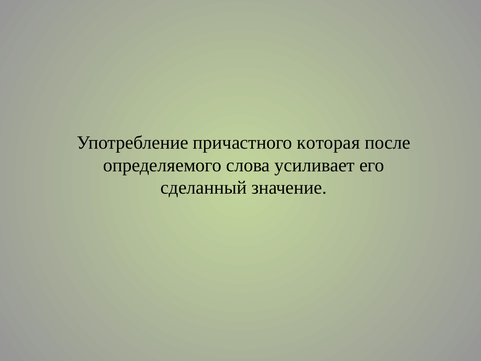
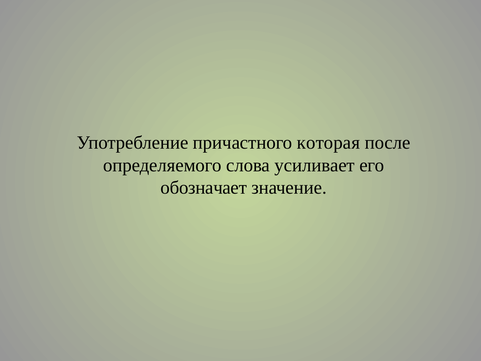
сделанный: сделанный -> обозначает (204, 188)
